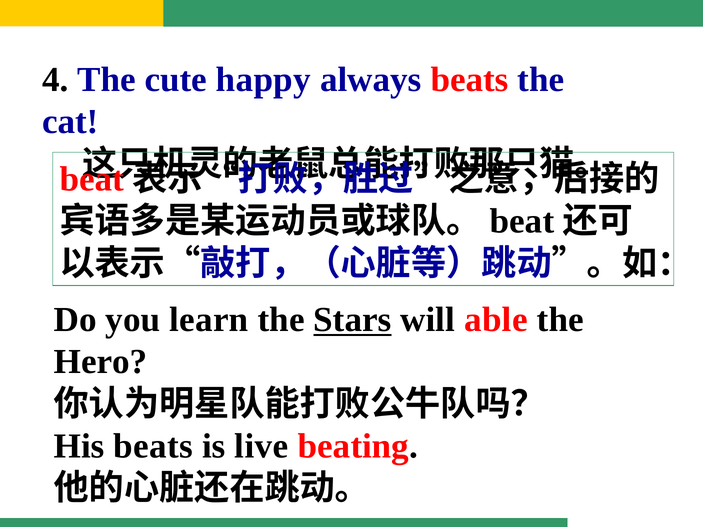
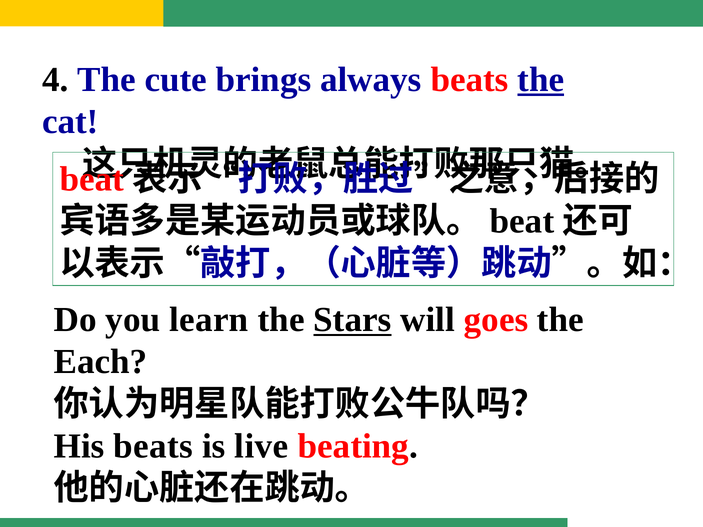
happy: happy -> brings (263, 80)
the underline: none -> present (541, 80)
able: able -> goes (496, 320)
Hero: Hero -> Each (101, 362)
